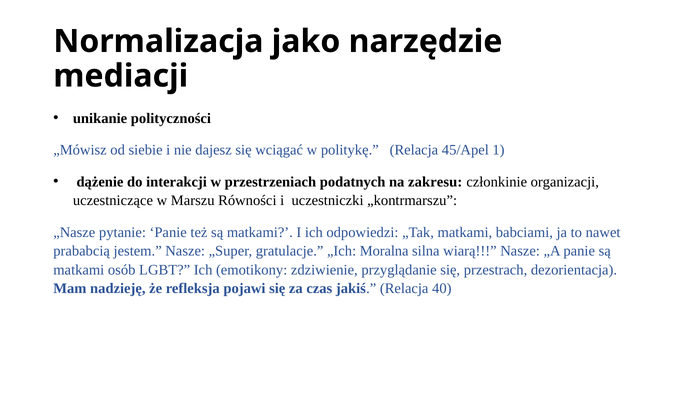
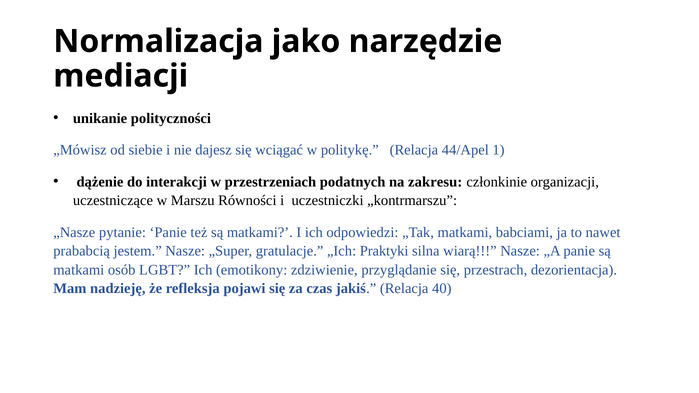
45/Apel: 45/Apel -> 44/Apel (465, 150)
Moralna: Moralna -> Praktyki (384, 251)
